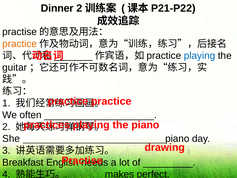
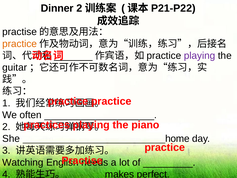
playing colour: blue -> purple (200, 56)
She piano: piano -> home (177, 138)
drawing: drawing -> practice (165, 147)
Breakfast: Breakfast -> Watching (23, 162)
